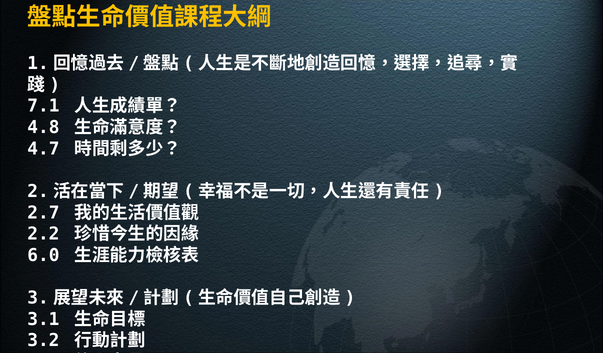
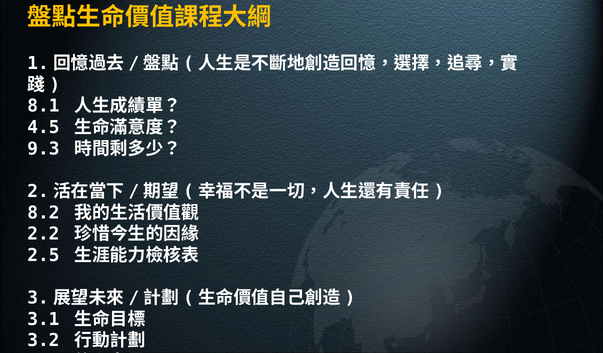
7.1: 7.1 -> 8.1 (43, 106)
4.8: 4.8 -> 4.5 (43, 127)
4.7: 4.7 -> 9.3 (43, 149)
2.7: 2.7 -> 8.2 (43, 213)
6.0: 6.0 -> 2.5 (43, 255)
